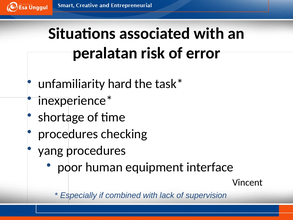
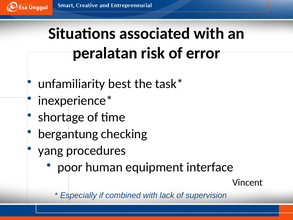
hard: hard -> best (120, 84)
procedures: procedures -> bergantung (68, 134)
